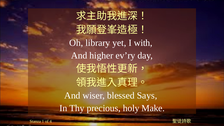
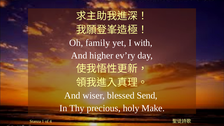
library: library -> family (98, 43)
Says: Says -> Send (147, 96)
